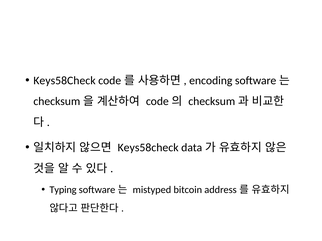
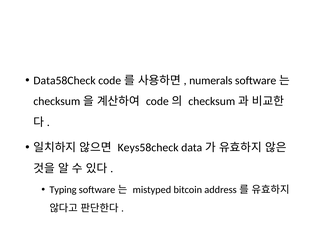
Keys58Check: Keys58Check -> Data58Check (65, 81)
encoding: encoding -> numerals (211, 81)
